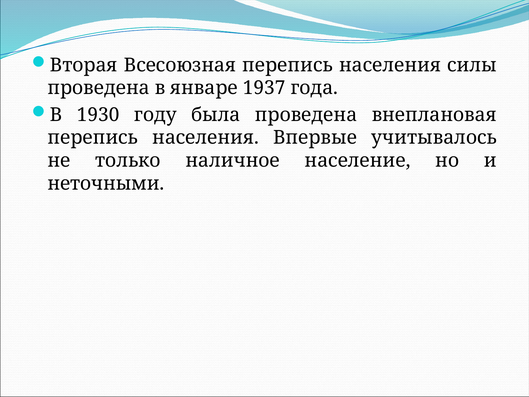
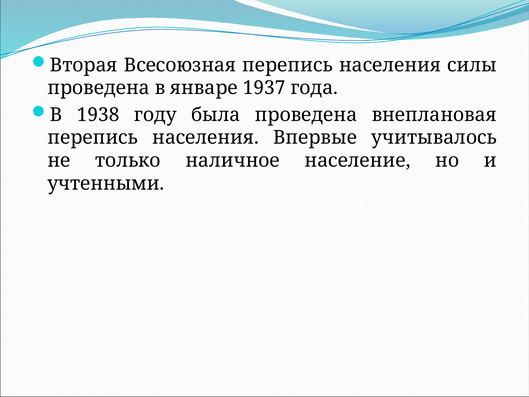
1930: 1930 -> 1938 (98, 115)
неточными: неточными -> учтенными (106, 183)
